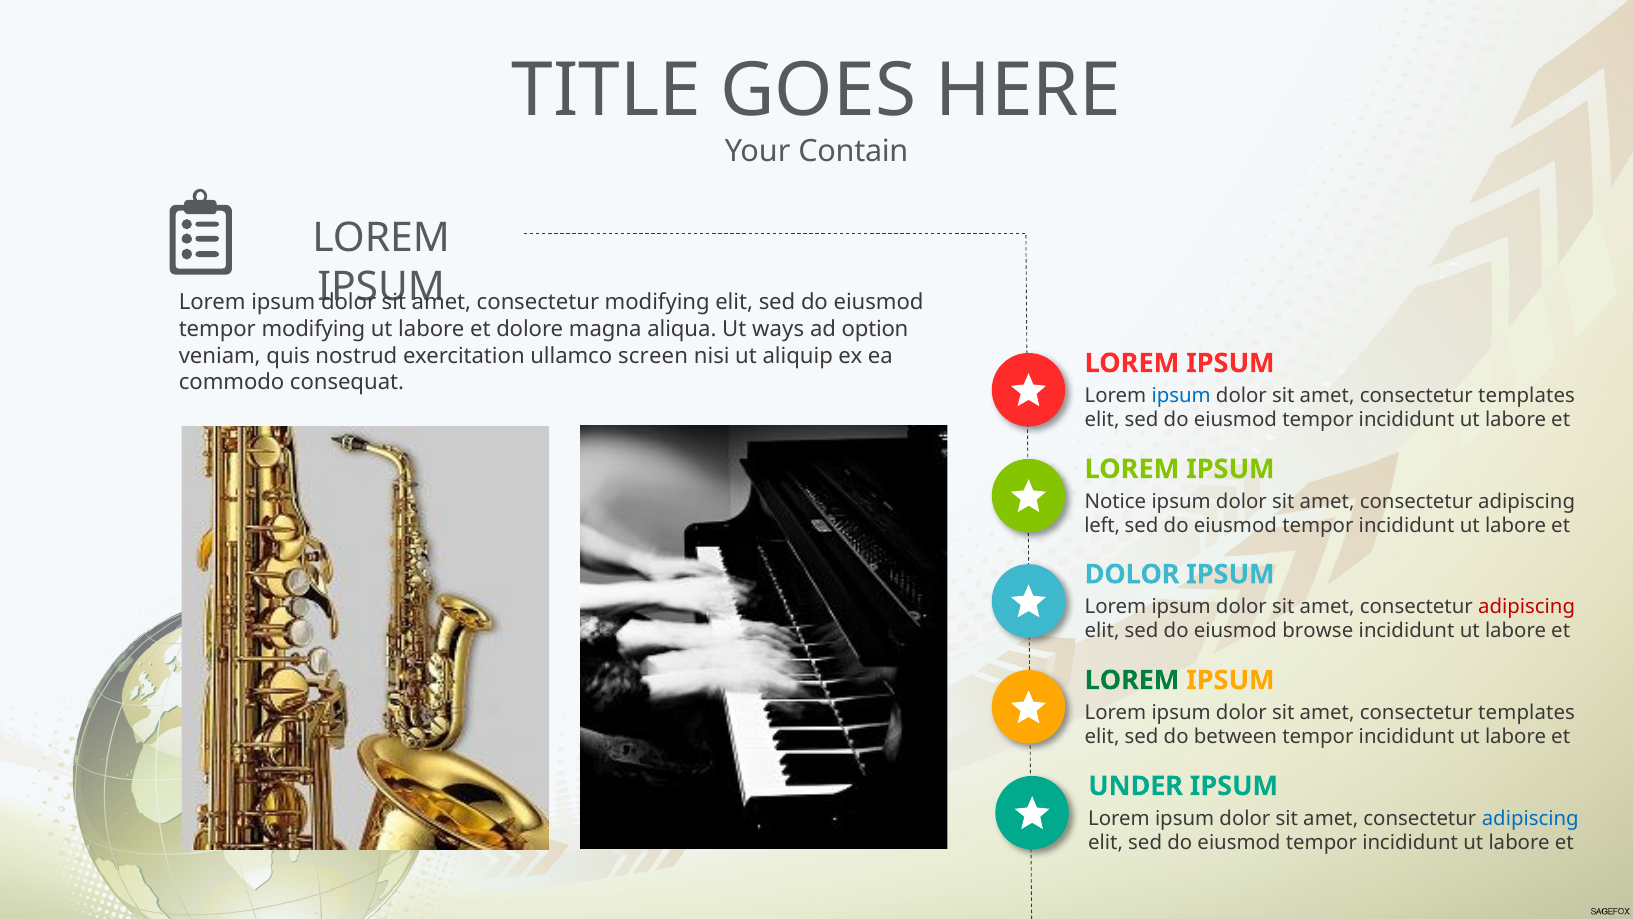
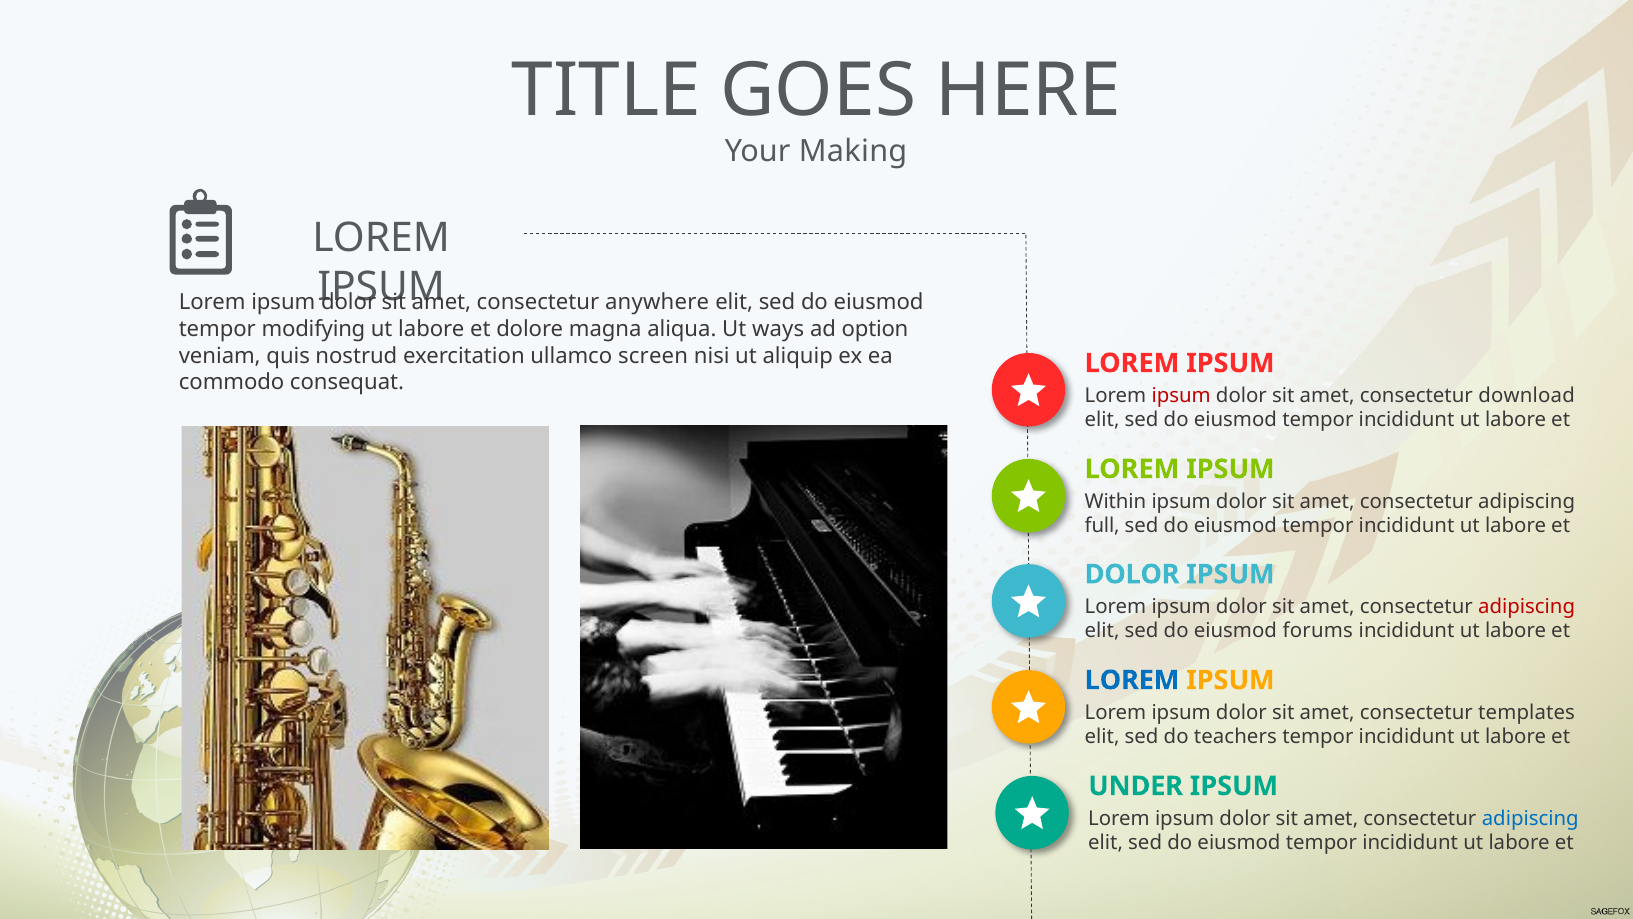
Contain: Contain -> Making (853, 151)
consectetur modifying: modifying -> anywhere (657, 302)
ipsum colour: blue -> red (1181, 395)
templates: templates -> download (1527, 395)
Notice: Notice -> Within (1115, 501)
left: left -> full (1102, 526)
browse: browse -> forums (1318, 631)
LOREM colour: green -> blue (1132, 680)
between: between -> teachers (1235, 737)
